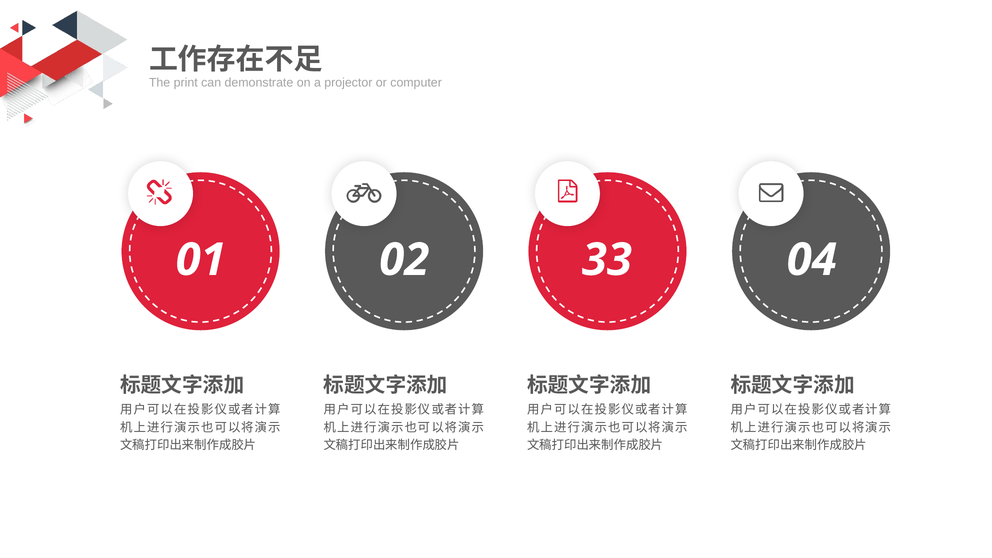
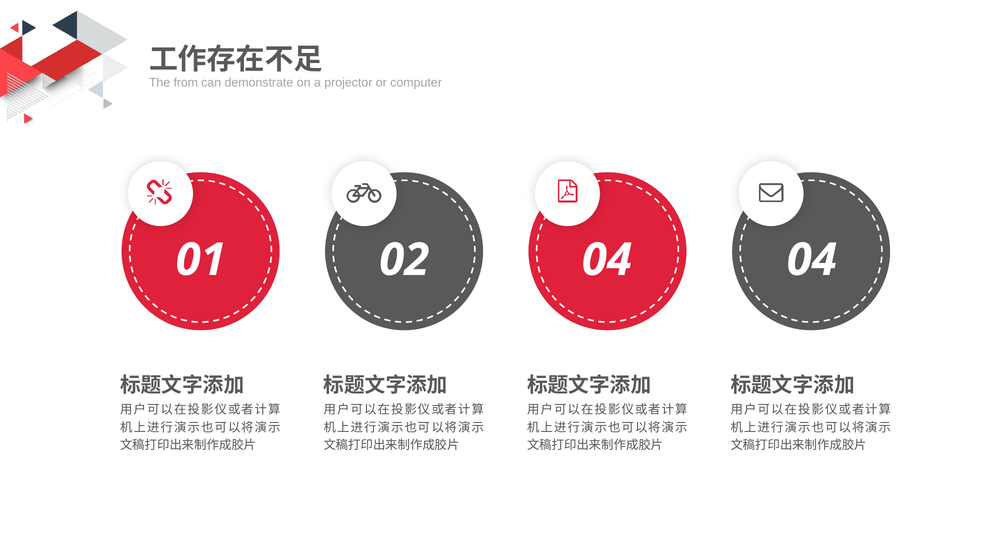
print: print -> from (186, 83)
02 33: 33 -> 04 (607, 260)
